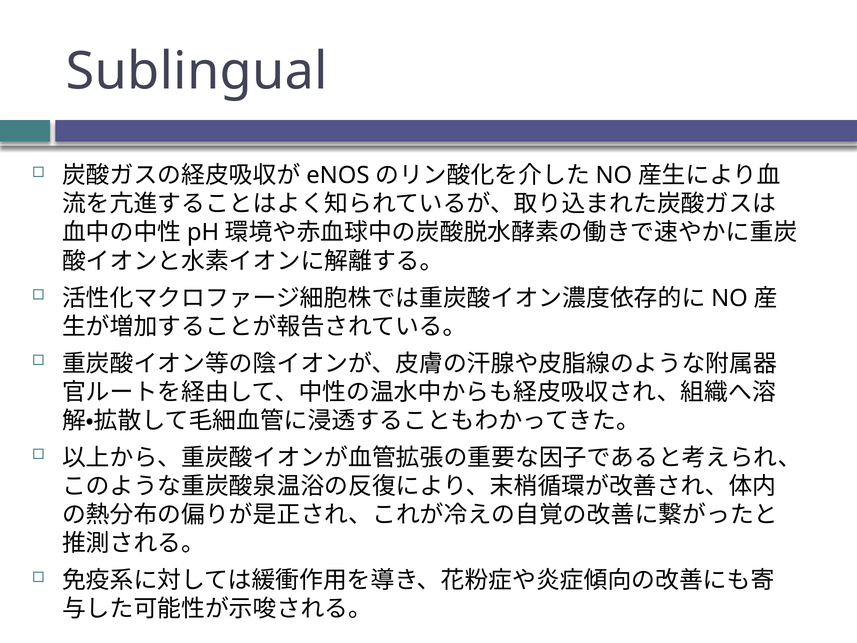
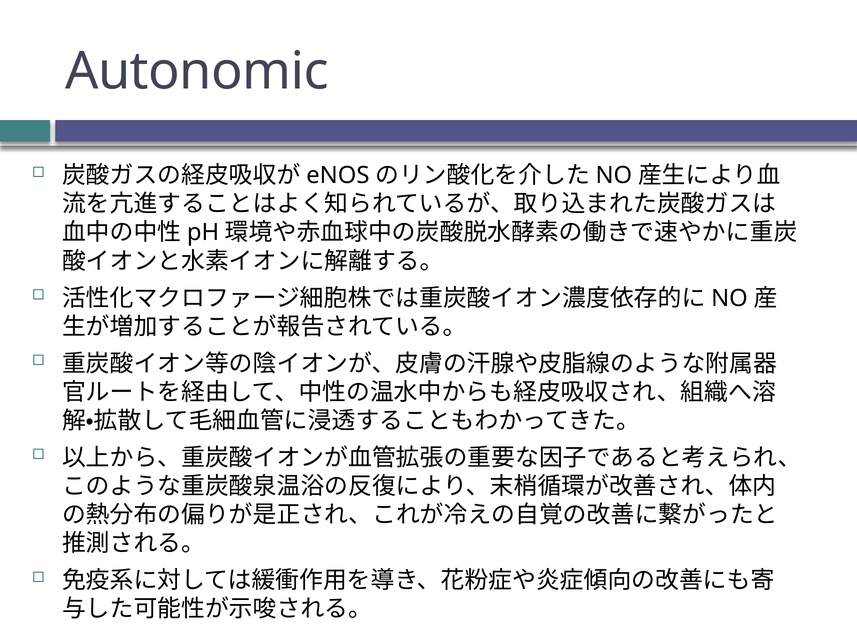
Sublingual: Sublingual -> Autonomic (197, 71)
